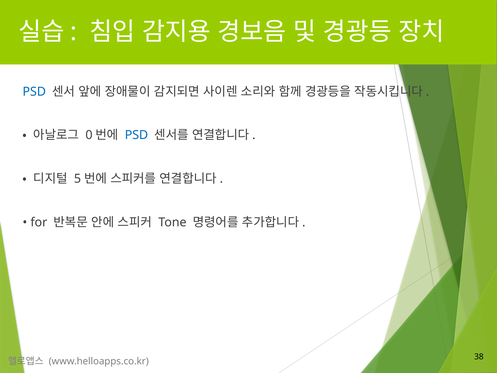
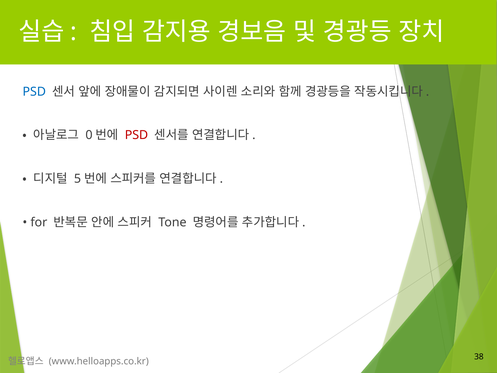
PSD colour: blue -> red (136, 135)
